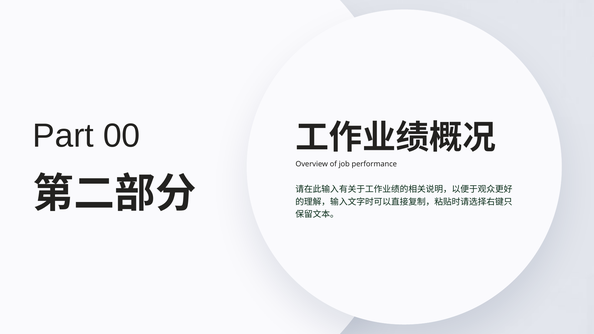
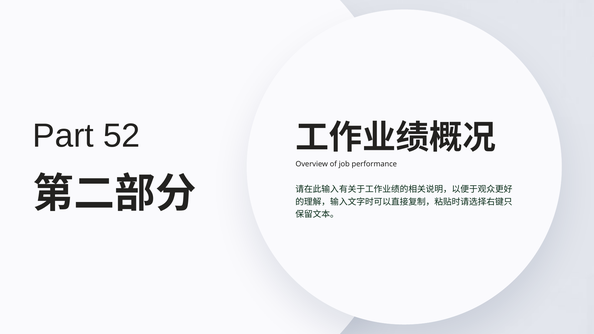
00: 00 -> 52 (122, 136)
